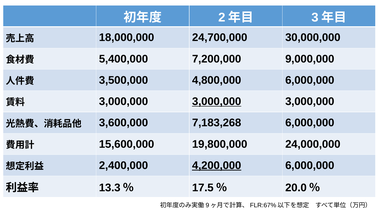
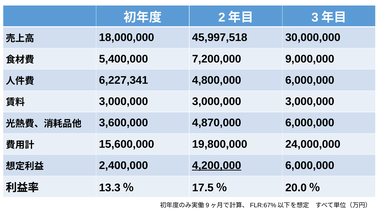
24,700,000: 24,700,000 -> 45,997,518 (220, 38)
3,500,000: 3,500,000 -> 6,227,341 (124, 80)
3,000,000 underline: present -> none (217, 102)
7,183,268: 7,183,268 -> 4,870,000 (217, 123)
